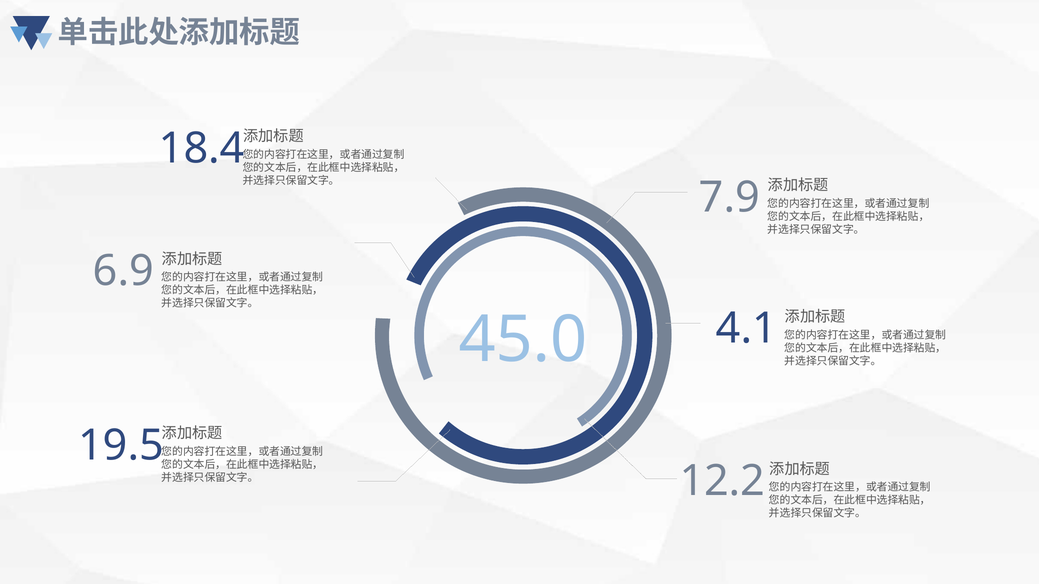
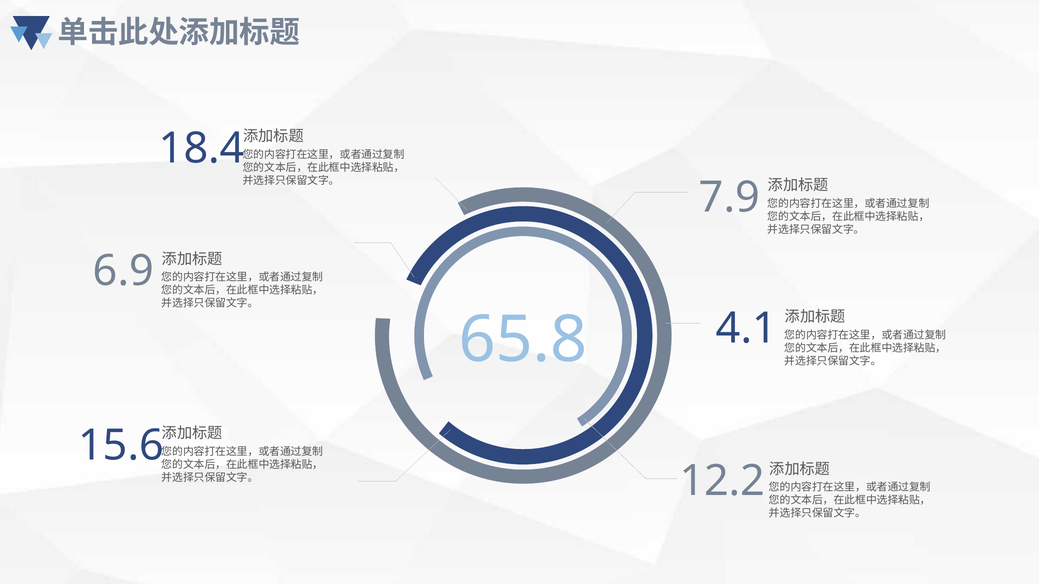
45.0: 45.0 -> 65.8 (523, 340)
19.5: 19.5 -> 15.6 (121, 446)
